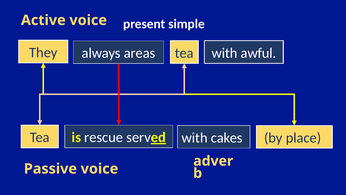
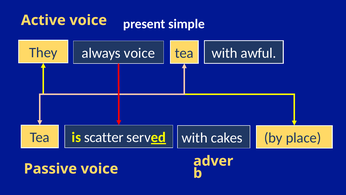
always areas: areas -> voice (139, 53)
rescue: rescue -> scatter (104, 137)
